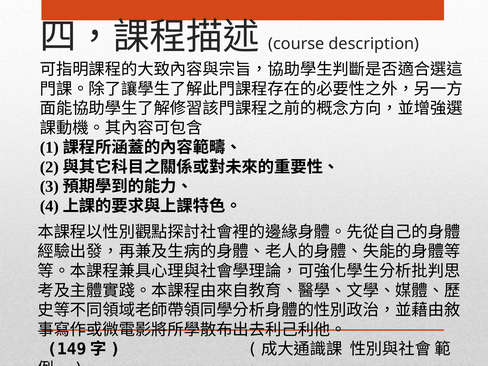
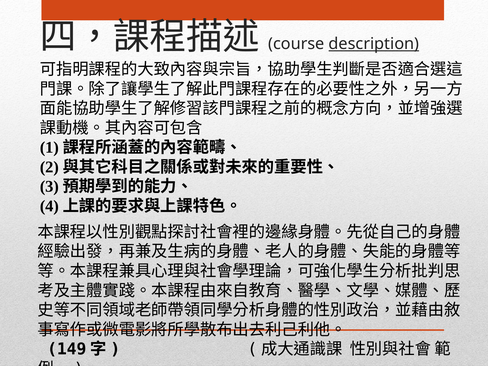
description underline: none -> present (374, 44)
